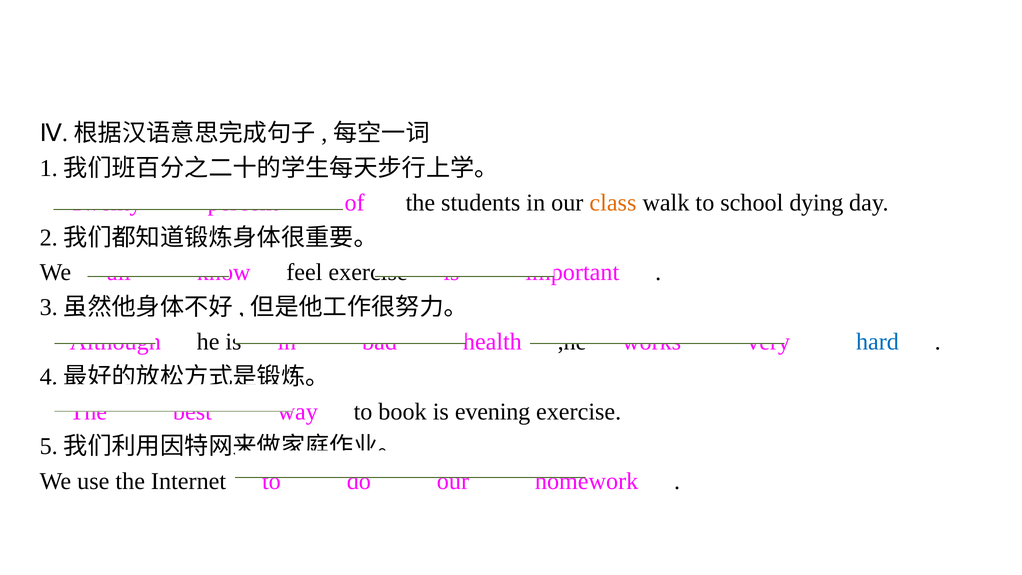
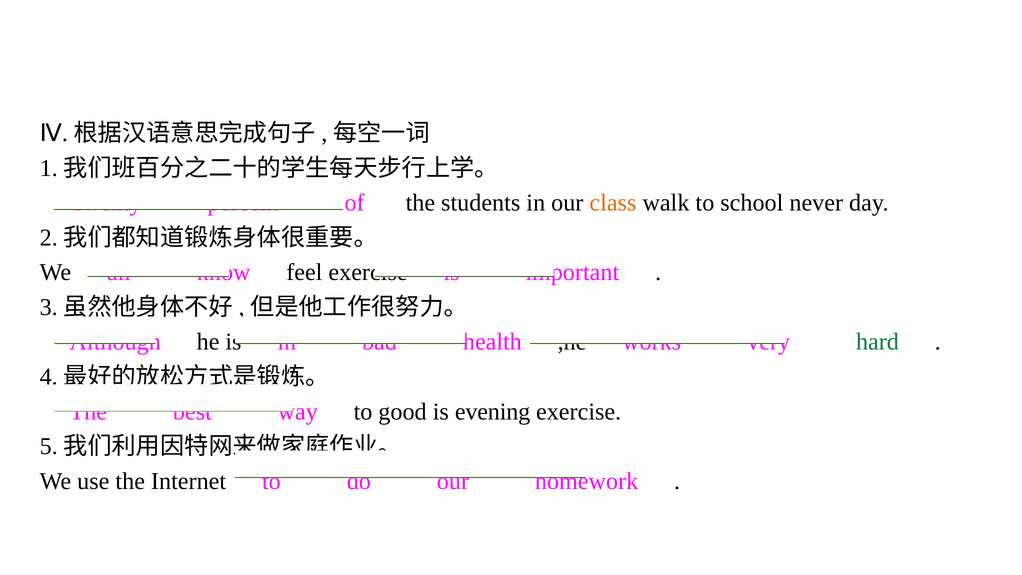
dying: dying -> never (816, 203)
hard colour: blue -> green (877, 342)
book: book -> good (403, 411)
